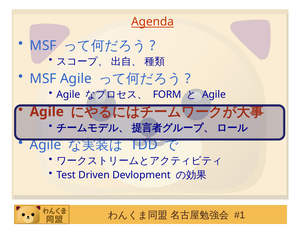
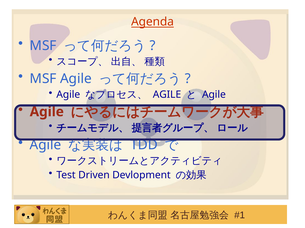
FORM: FORM -> AGILE (167, 95)
